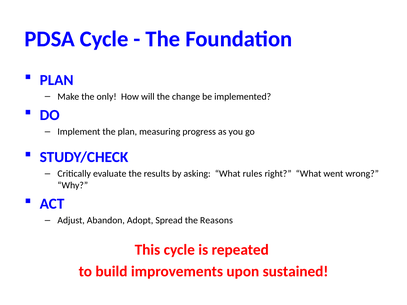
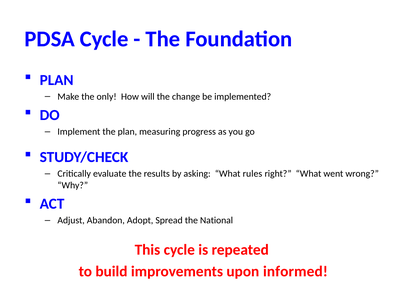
Reasons: Reasons -> National (217, 221)
sustained: sustained -> informed (295, 272)
